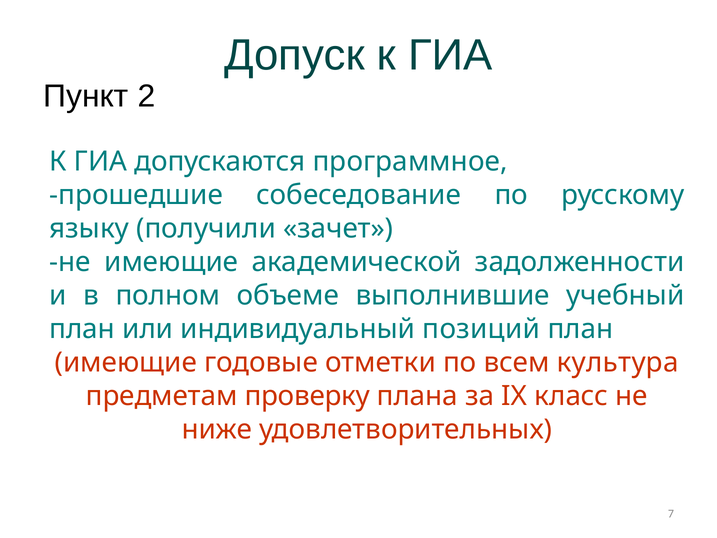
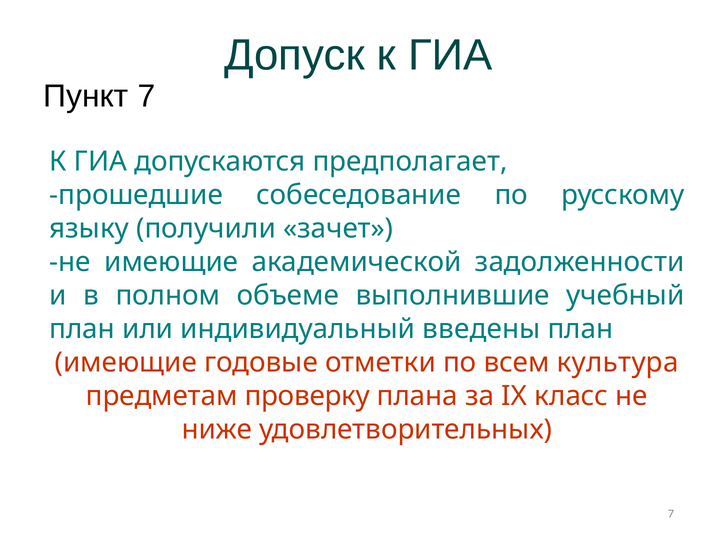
Пункт 2: 2 -> 7 (146, 96)
программное: программное -> предполагает (410, 162)
позиций: позиций -> введены (481, 329)
